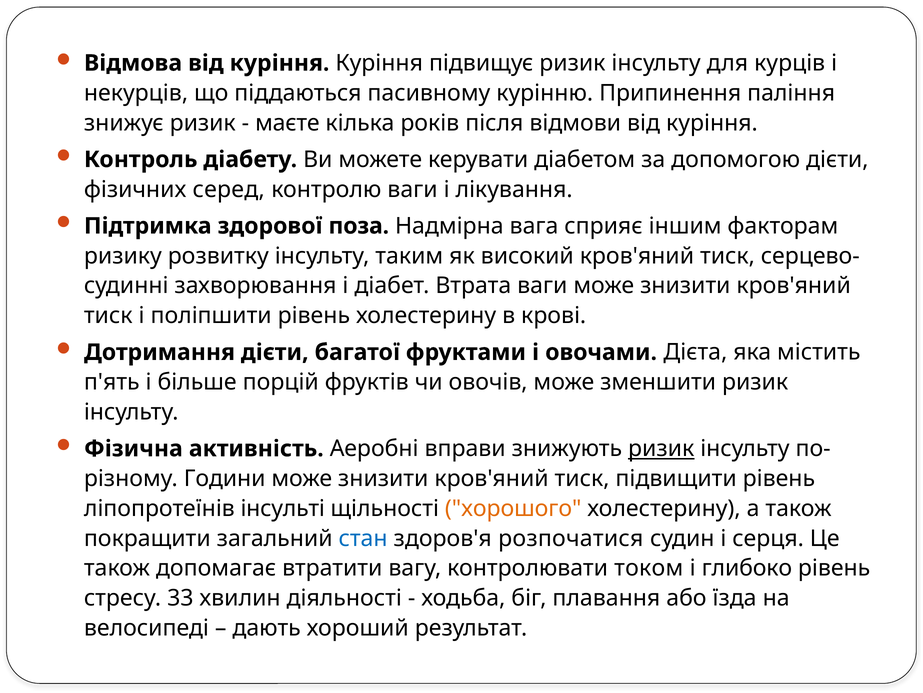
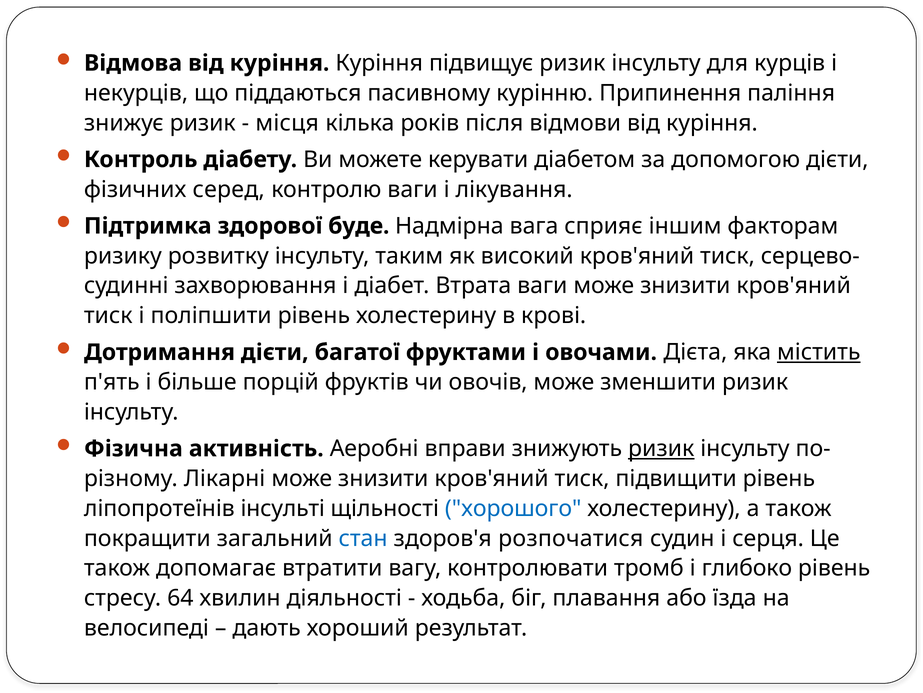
маєте: маєте -> місця (287, 123)
поза: поза -> буде (359, 226)
містить underline: none -> present (819, 352)
Години: Години -> Лікарні (225, 478)
хорошого colour: orange -> blue (513, 508)
током: током -> тромб (649, 568)
33: 33 -> 64 (180, 598)
